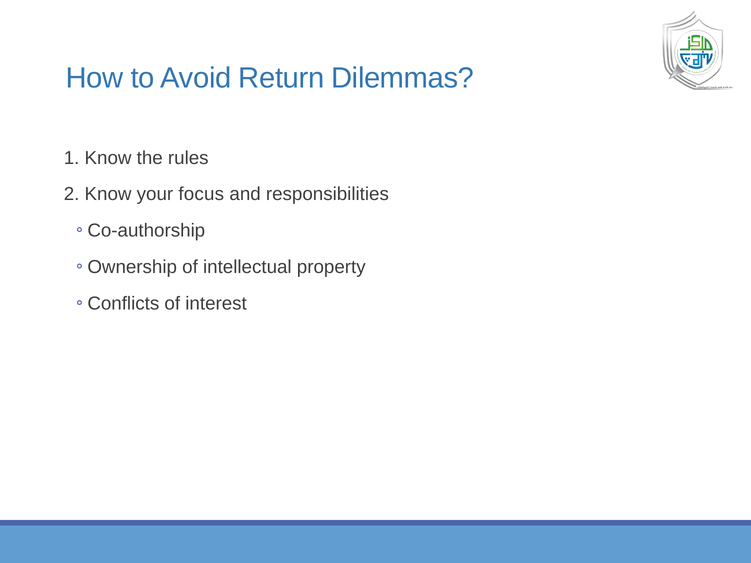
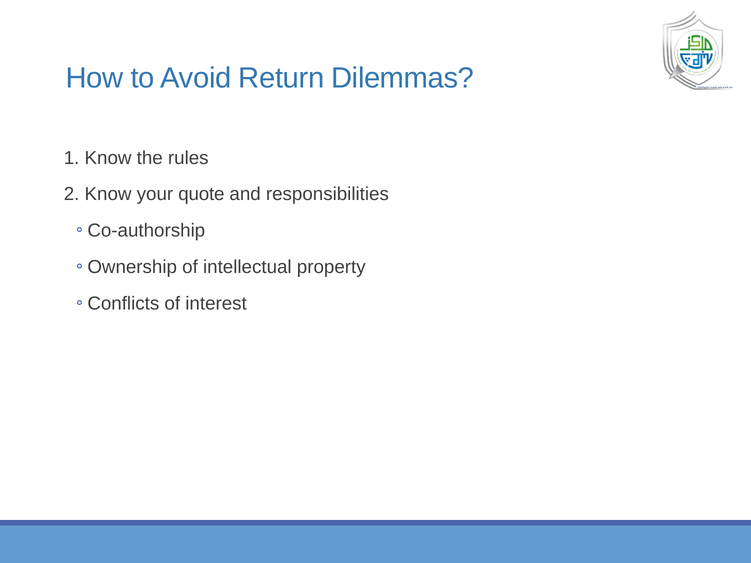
focus: focus -> quote (201, 194)
